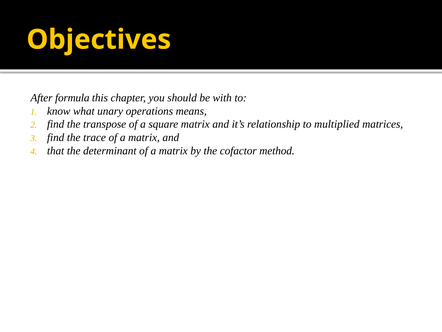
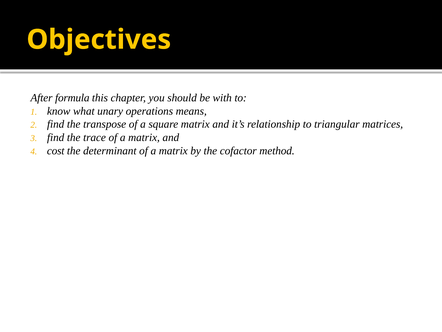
multiplied: multiplied -> triangular (337, 124)
that: that -> cost (56, 151)
